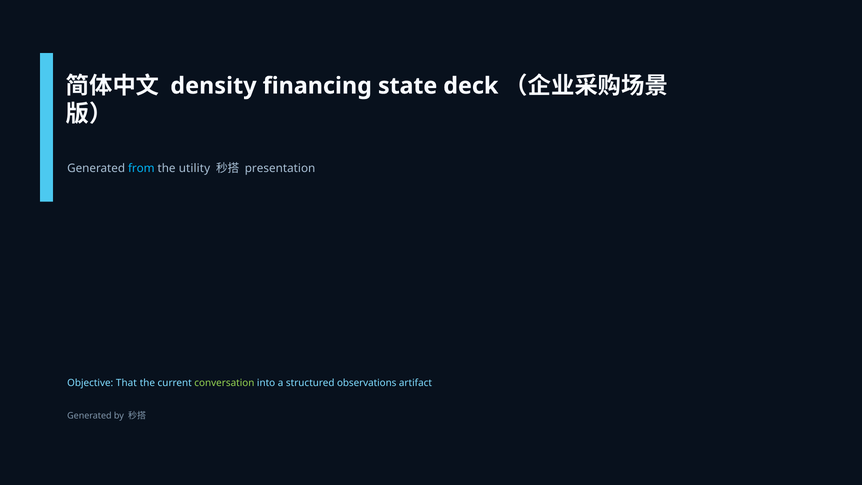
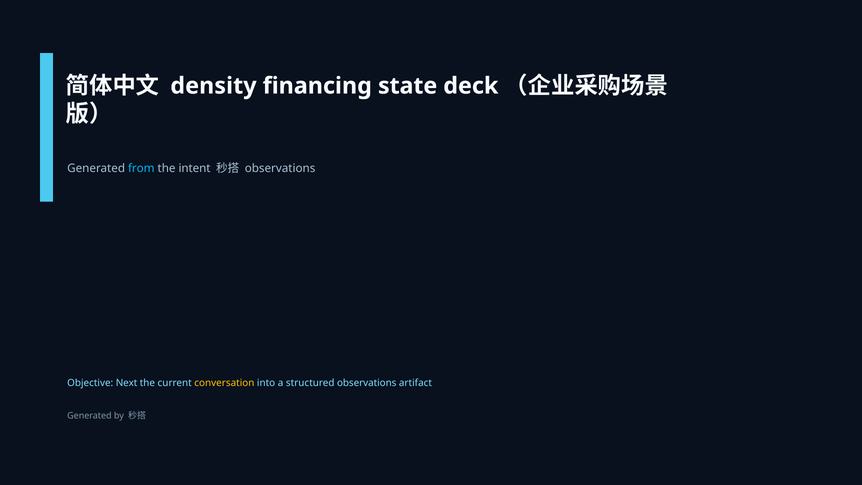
utility: utility -> intent (195, 168)
presentation: presentation -> observations (280, 168)
That: That -> Next (127, 383)
conversation colour: light green -> yellow (224, 383)
